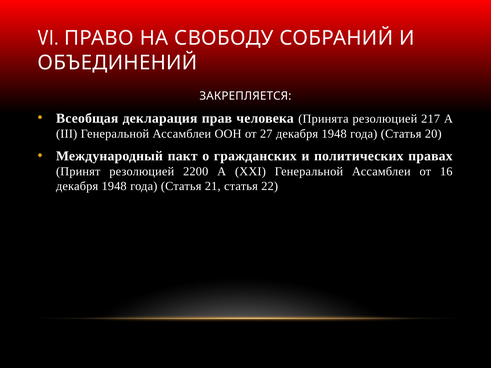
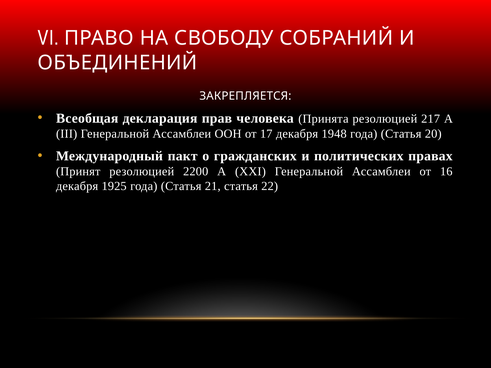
27: 27 -> 17 (266, 134)
1948: 1948 -> 1925 (114, 186)
